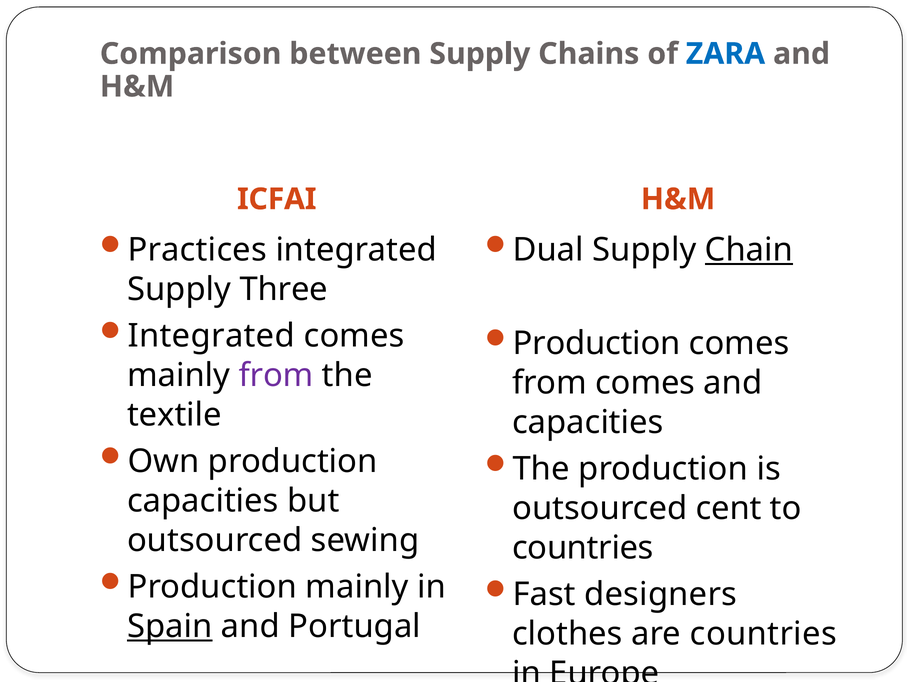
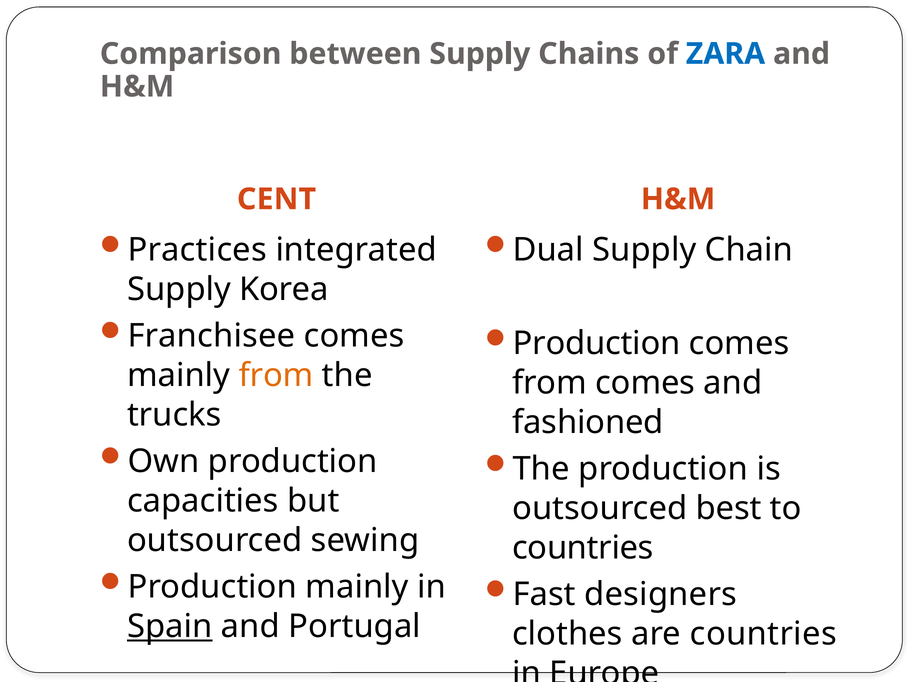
ICFAI: ICFAI -> CENT (277, 199)
Chain underline: present -> none (749, 250)
Three: Three -> Korea (284, 289)
Integrated: Integrated -> Franchisee (211, 336)
from colour: purple -> orange (276, 375)
textile: textile -> trucks (174, 415)
capacities: capacities -> fashioned (588, 422)
cent: cent -> best (729, 508)
